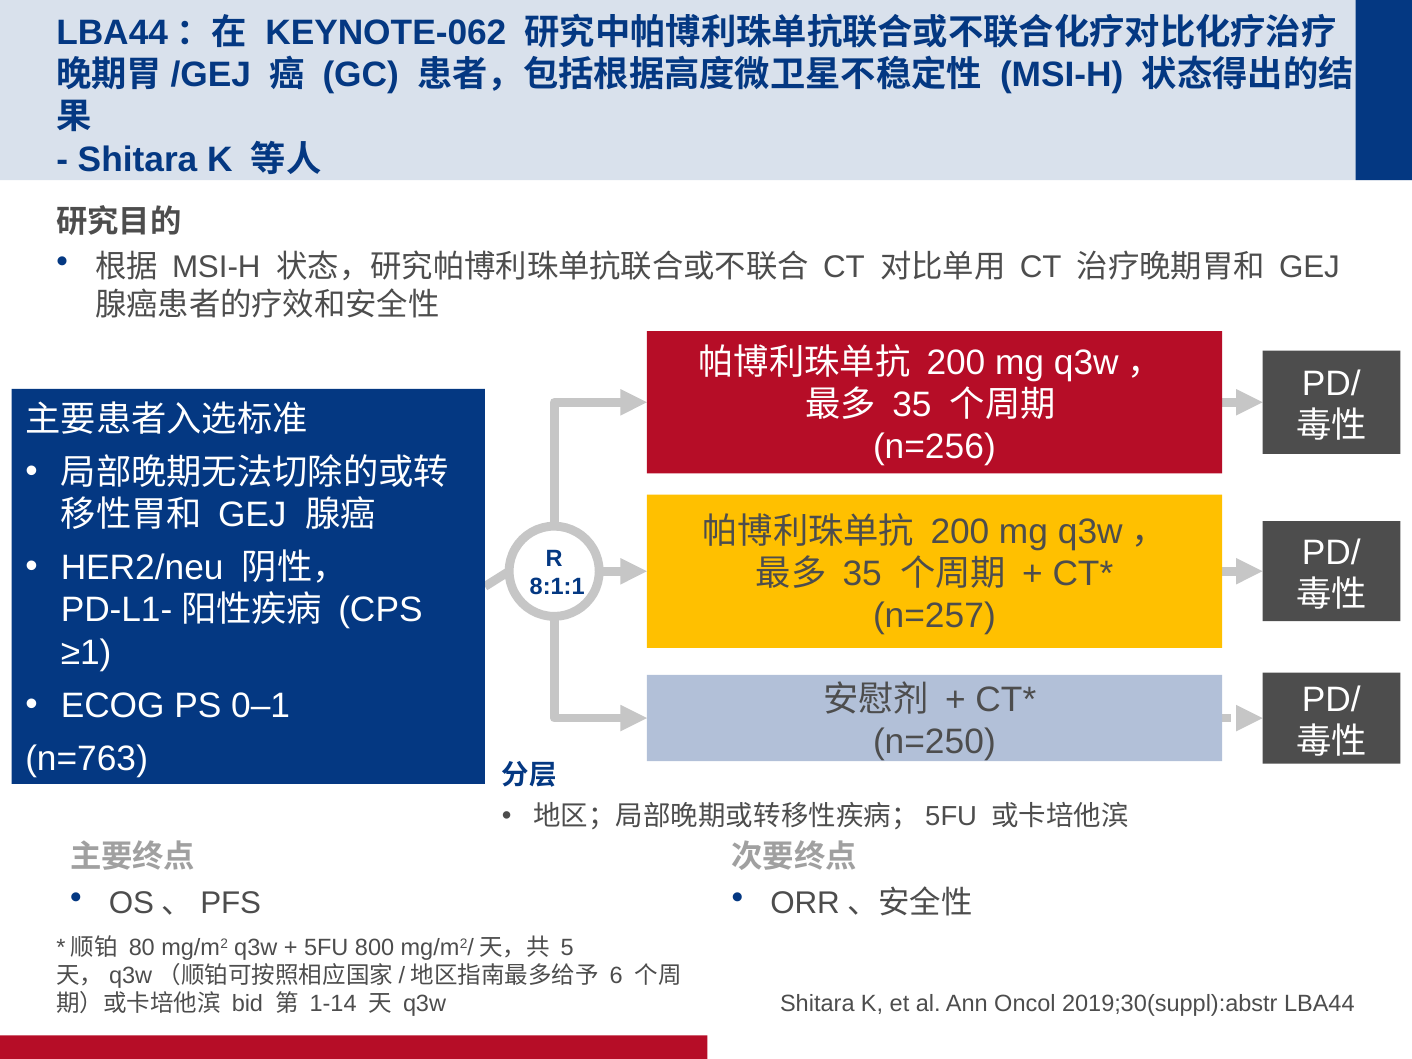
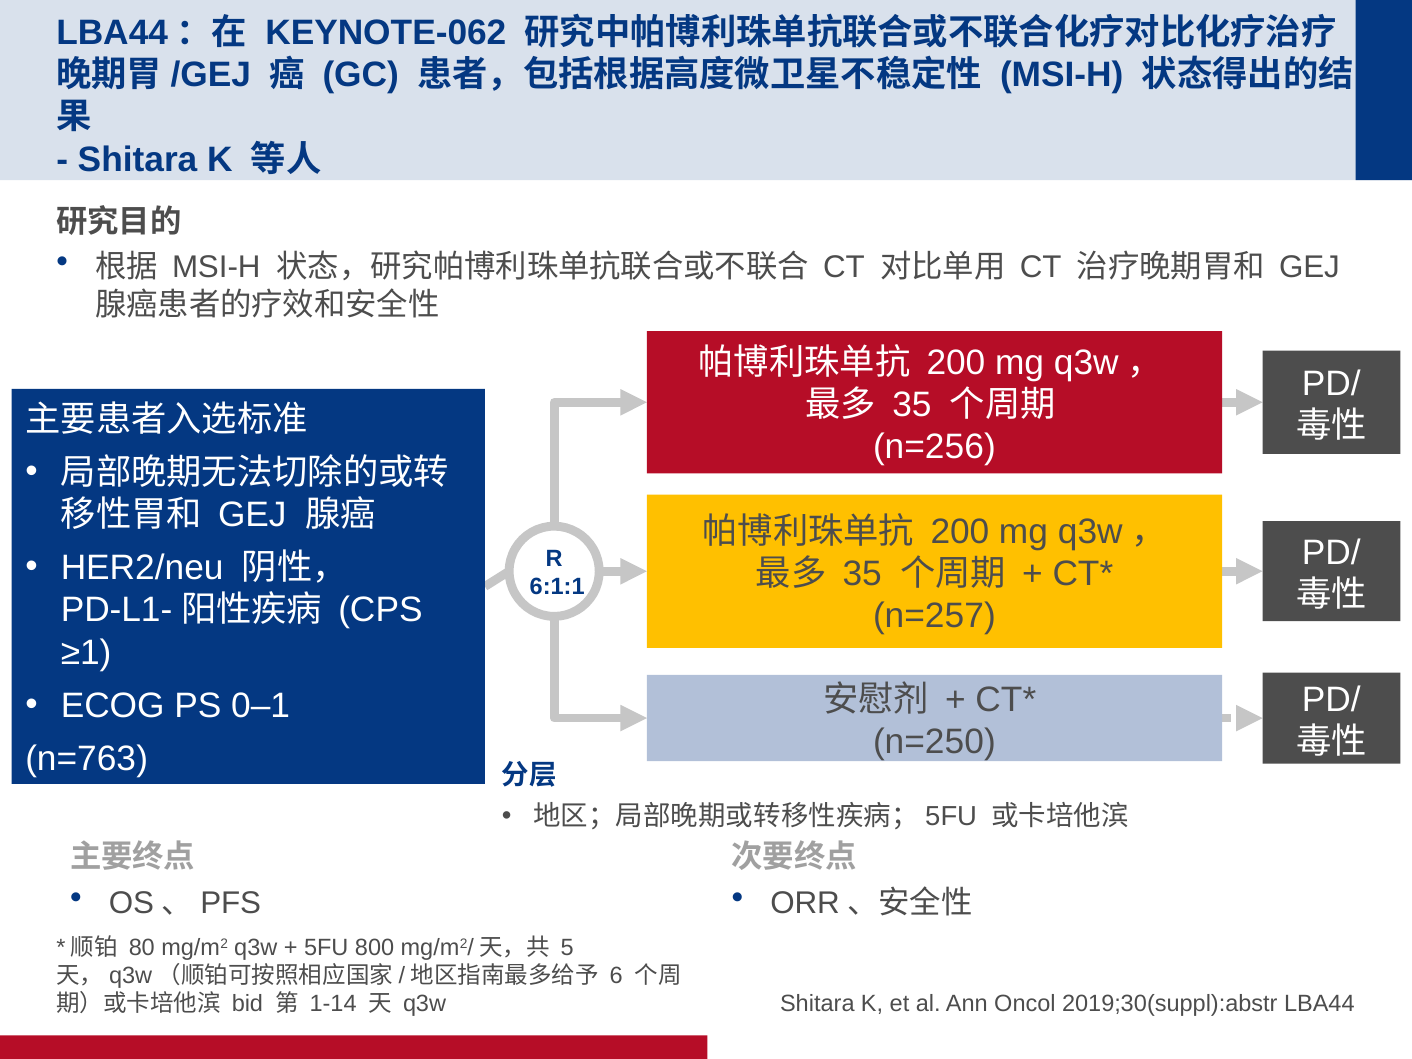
8:1:1: 8:1:1 -> 6:1:1 (557, 587)
